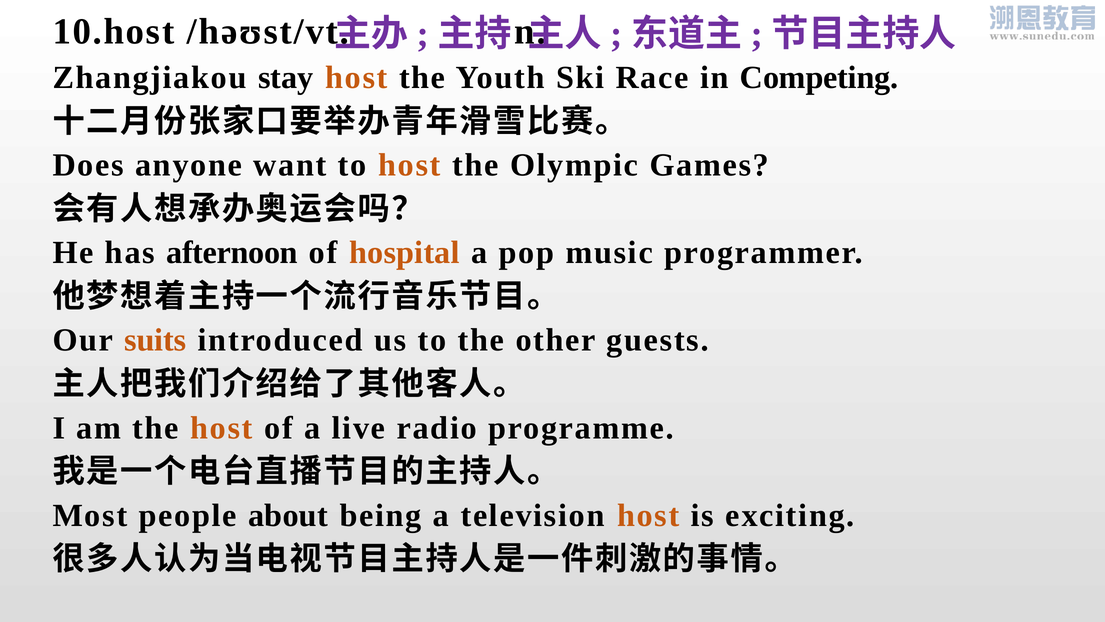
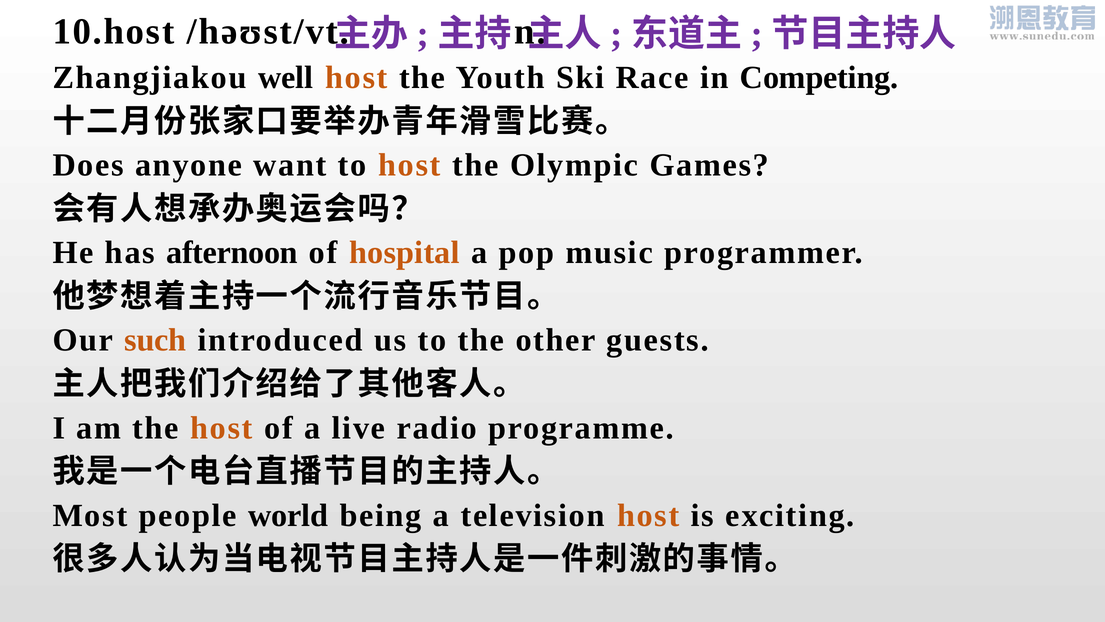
stay: stay -> well (286, 78)
suits: suits -> such (155, 340)
about: about -> world (288, 515)
